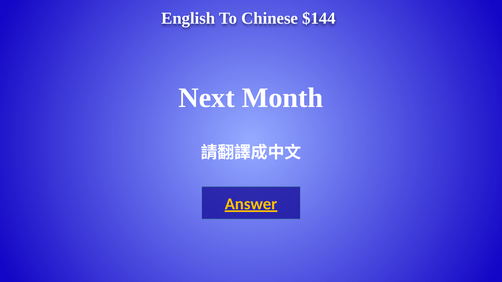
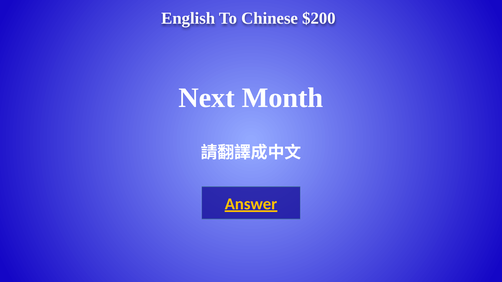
$144: $144 -> $200 (319, 18)
